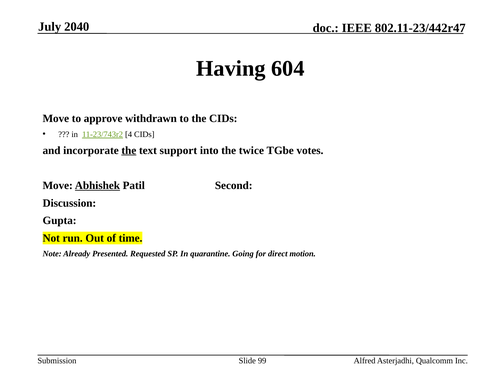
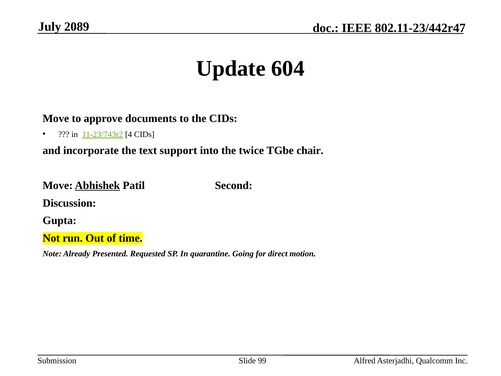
2040: 2040 -> 2089 (77, 27)
Having: Having -> Update (231, 68)
withdrawn: withdrawn -> documents (151, 119)
the underline: present -> none (129, 150)
votes: votes -> chair (310, 150)
